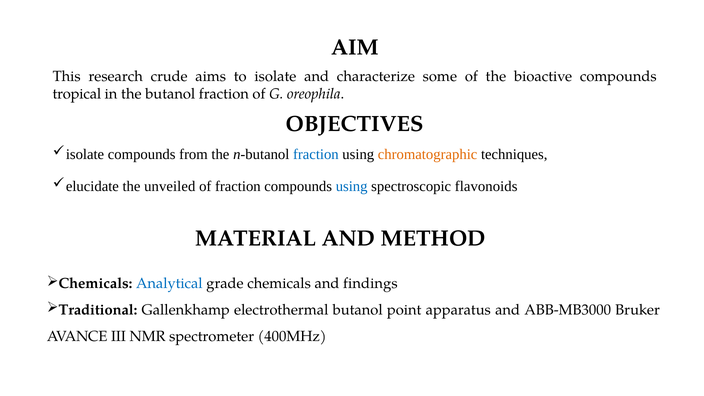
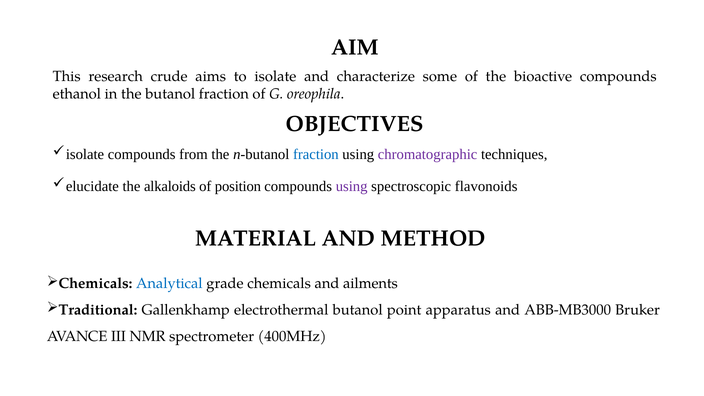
tropical: tropical -> ethanol (77, 94)
chromatographic colour: orange -> purple (428, 154)
unveiled: unveiled -> alkaloids (170, 186)
of fraction: fraction -> position (238, 186)
using colour: blue -> purple (352, 186)
findings: findings -> ailments (370, 284)
